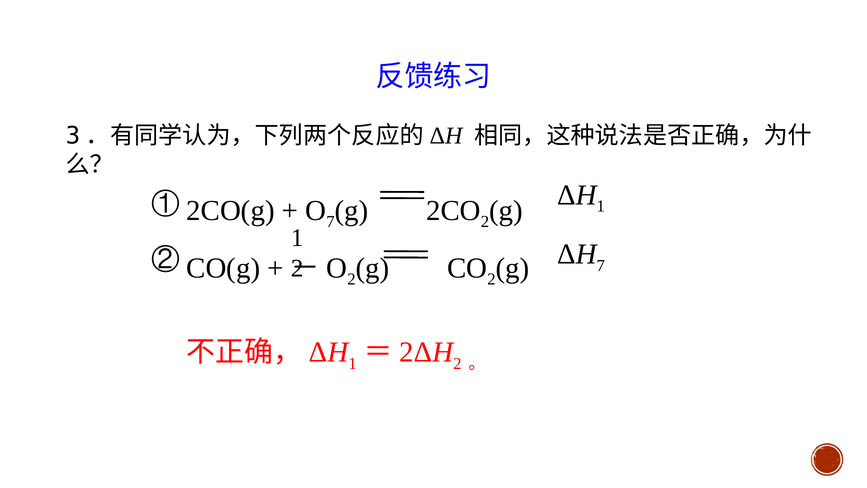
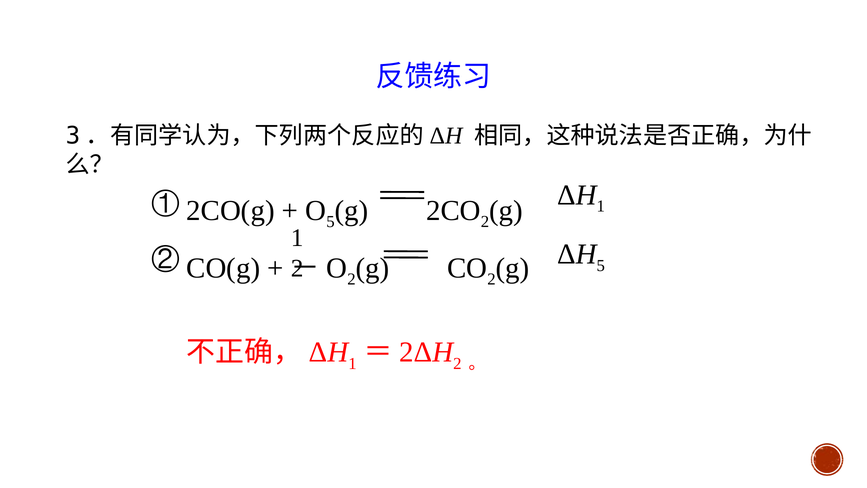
7: 7 -> 5 (331, 222)
7: 7 -> 5 (601, 265)
